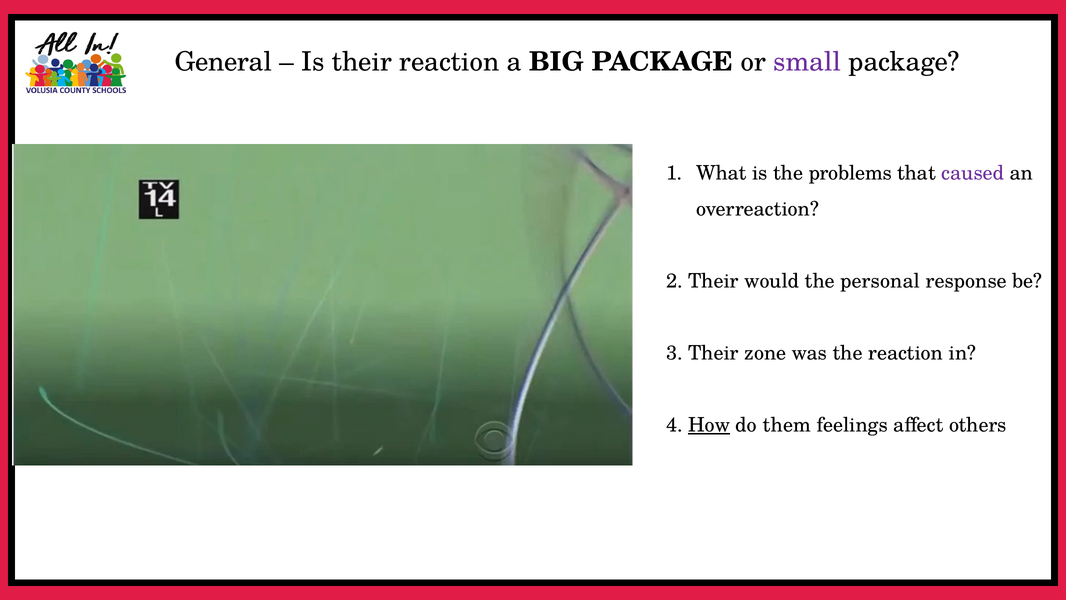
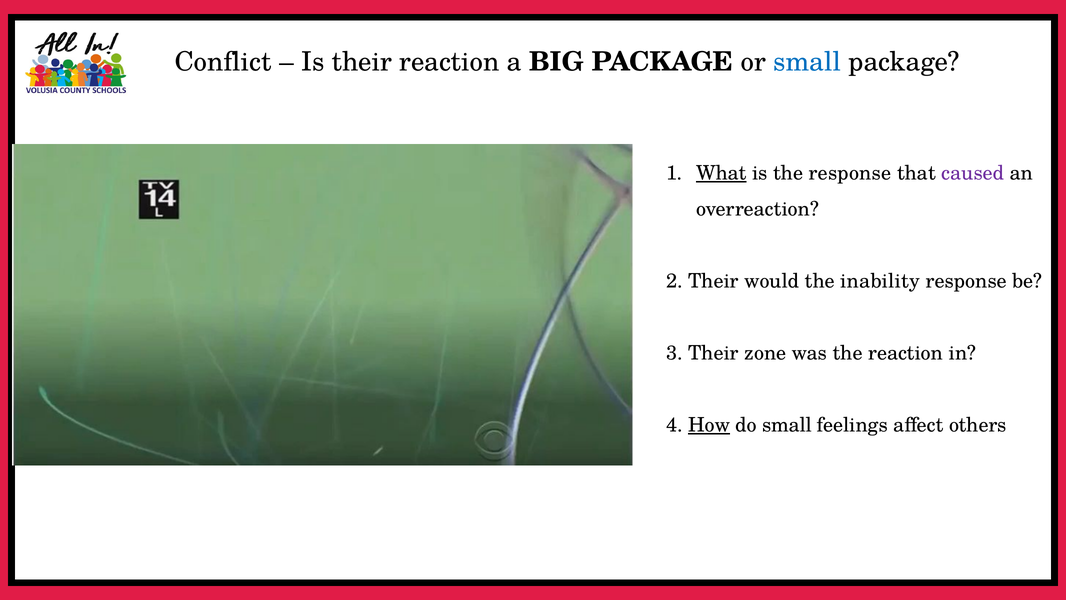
General: General -> Conflict (223, 62)
small colour: purple -> blue (807, 62)
What underline: none -> present (721, 173)
the problems: problems -> response (850, 173)
personal: personal -> inability (880, 281)
do them: them -> small (787, 425)
